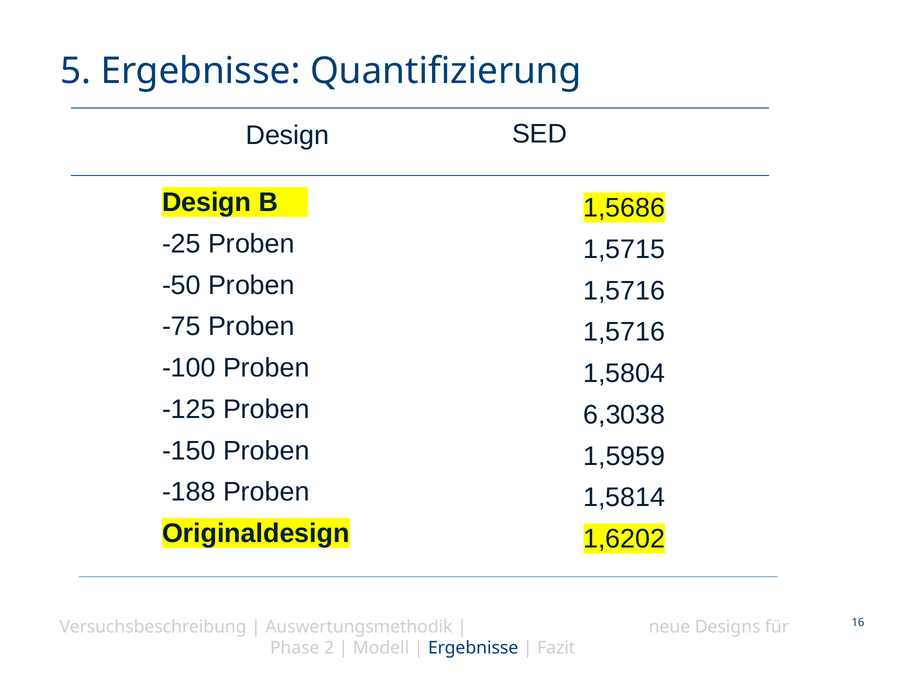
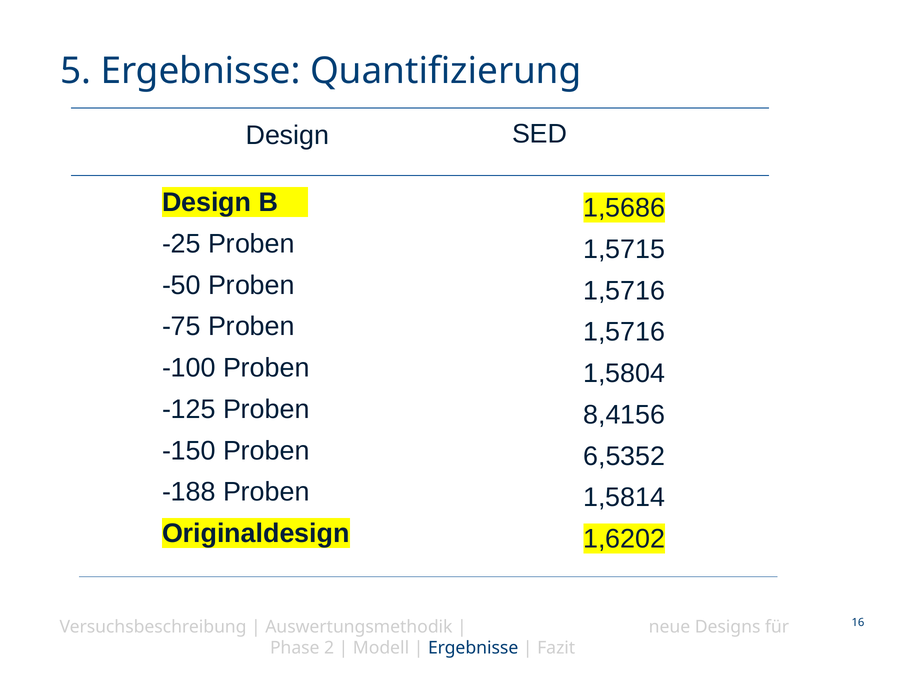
6,3038: 6,3038 -> 8,4156 (624, 415)
1,5959: 1,5959 -> 6,5352 (624, 456)
